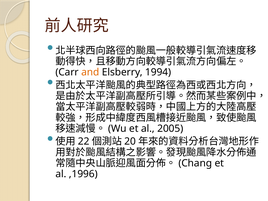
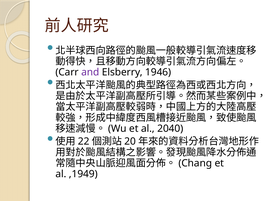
and colour: orange -> purple (90, 72)
1994: 1994 -> 1946 (158, 72)
2005: 2005 -> 2040 (170, 129)
,1996: ,1996 -> ,1949 (83, 174)
